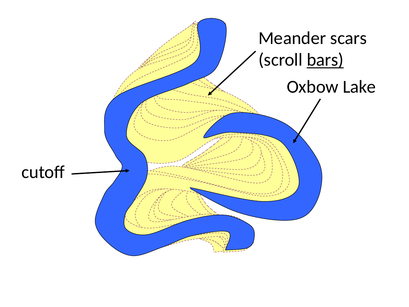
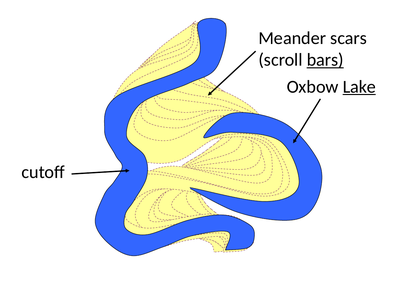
Lake underline: none -> present (359, 87)
